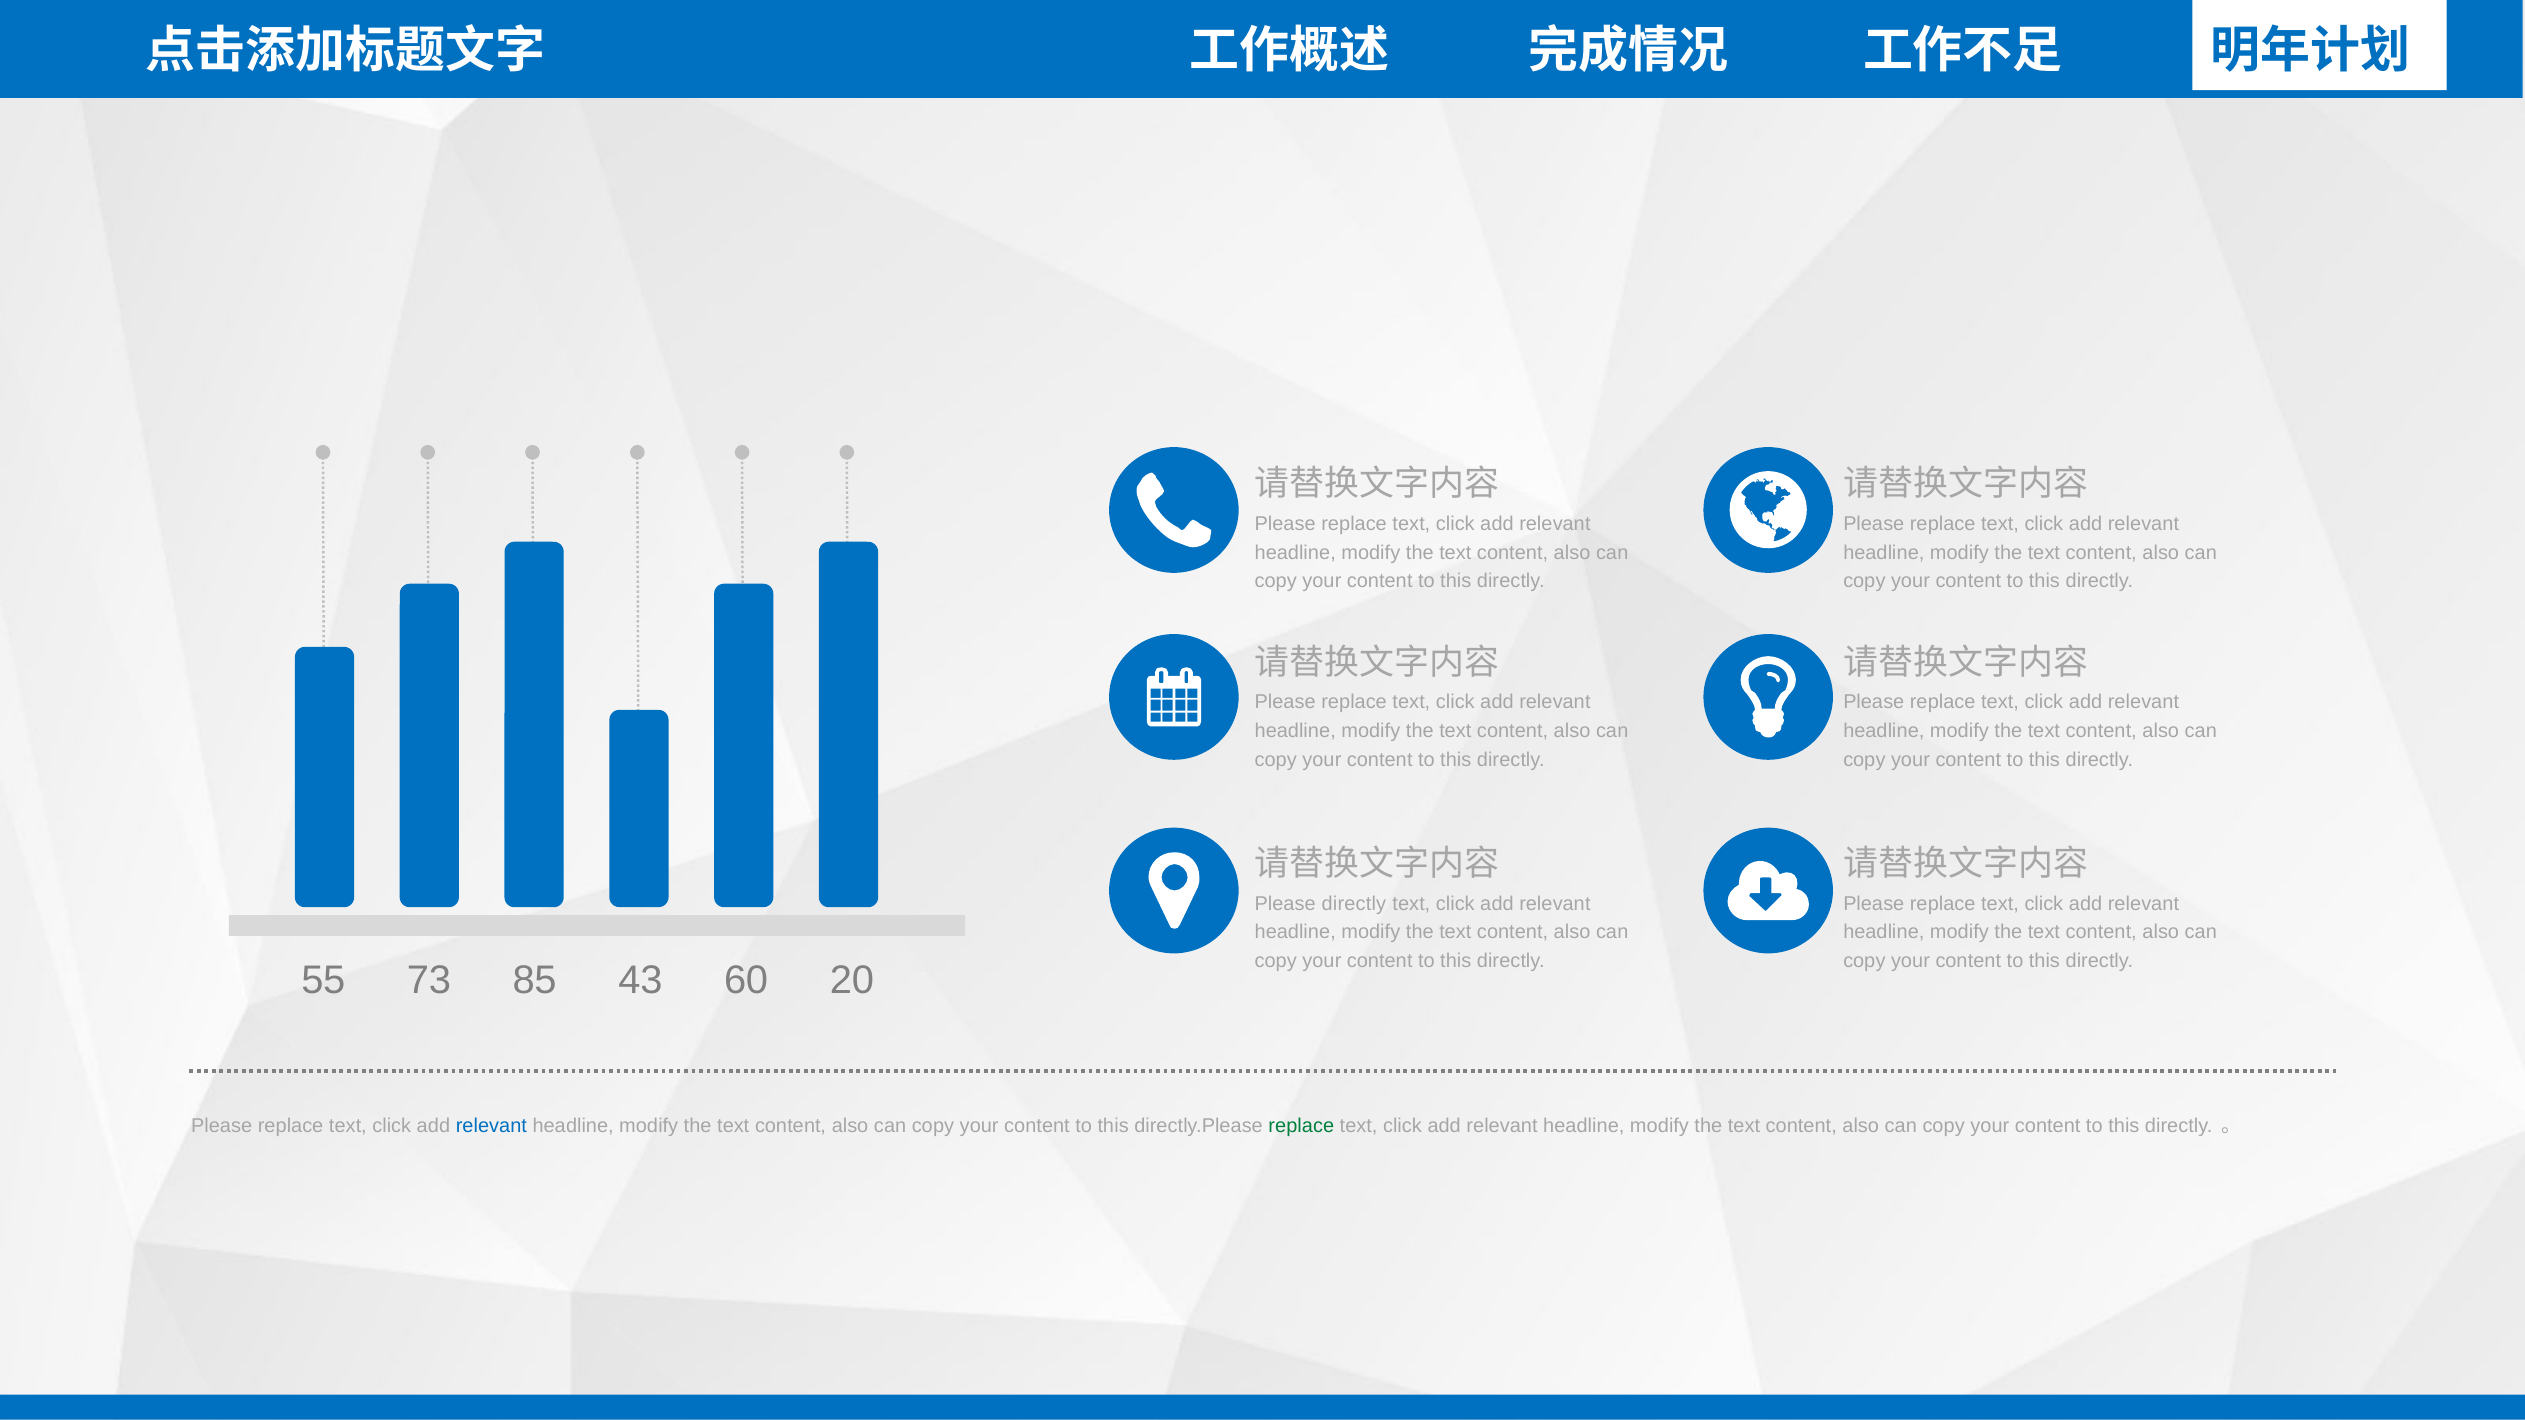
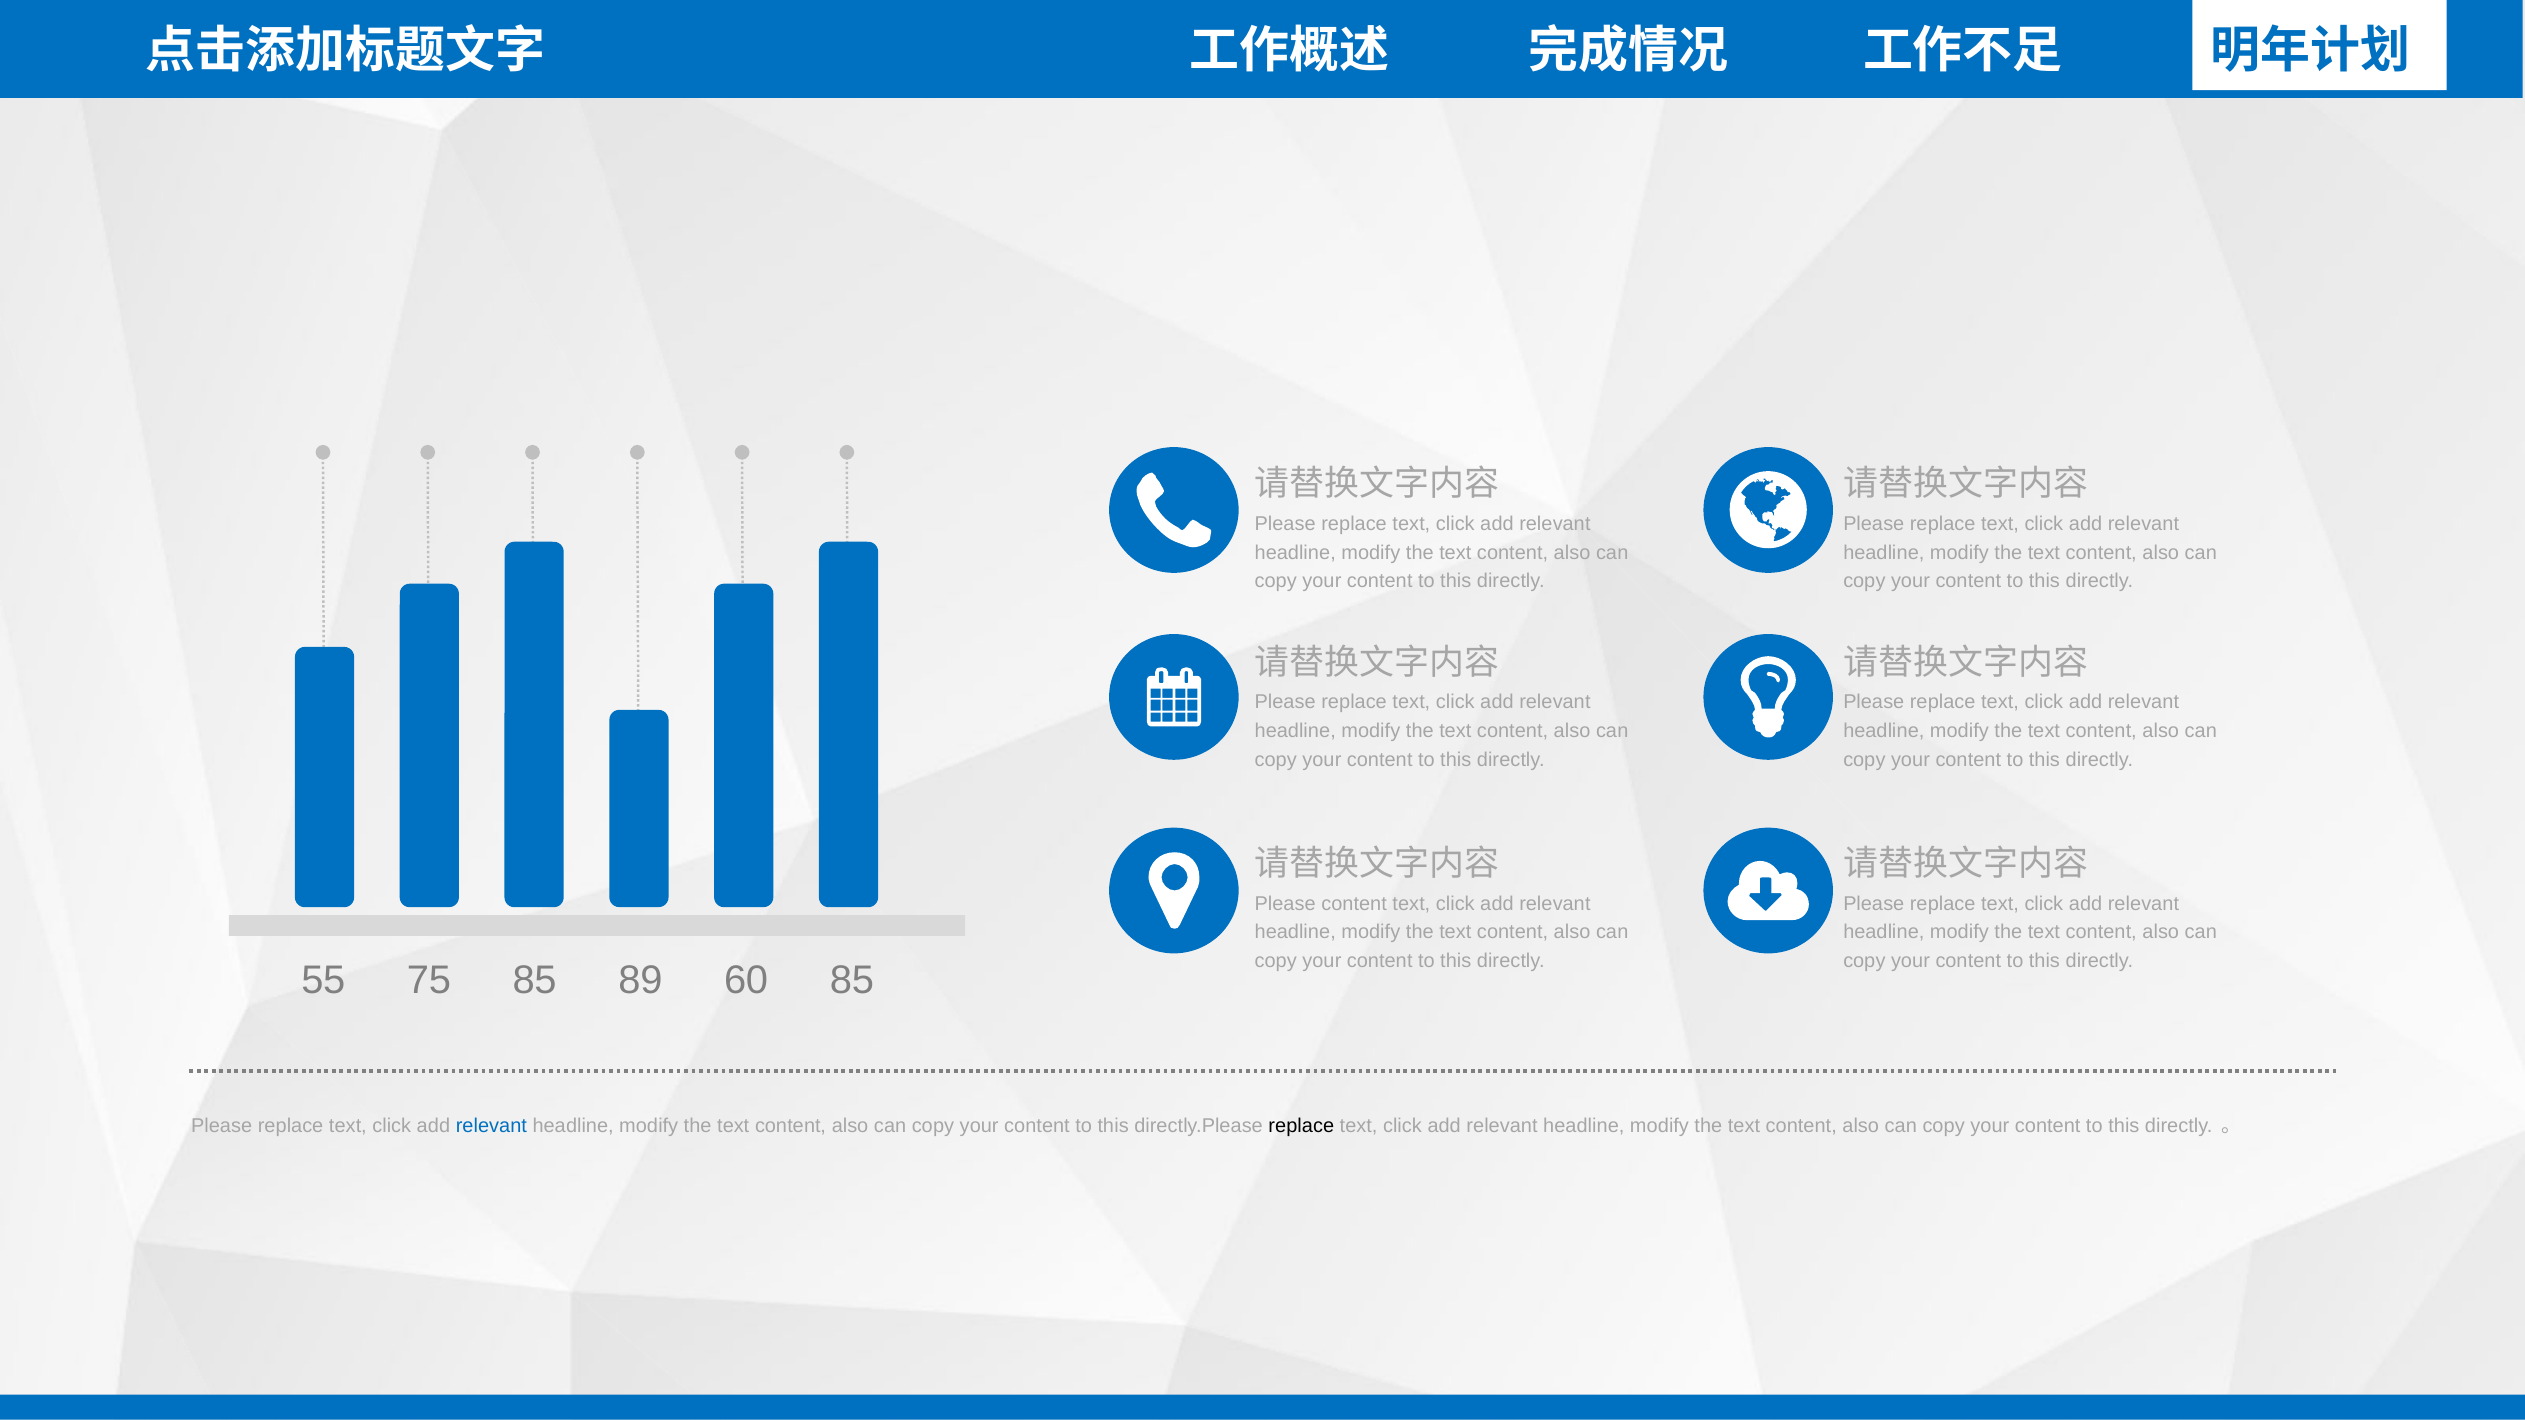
Please directly: directly -> content (1354, 904)
73: 73 -> 75 (429, 981)
43: 43 -> 89 (640, 981)
60 20: 20 -> 85 (852, 981)
replace colour: green -> black (1301, 1127)
